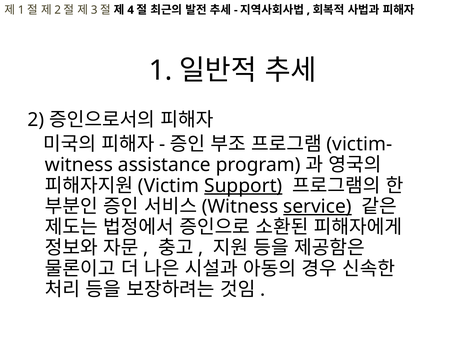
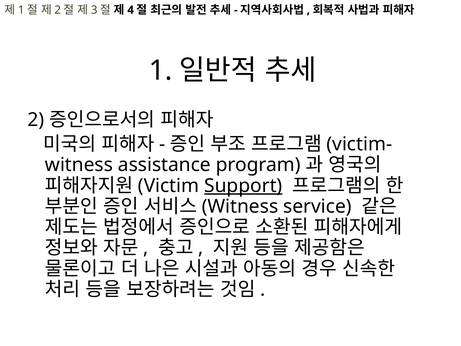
service underline: present -> none (317, 206)
